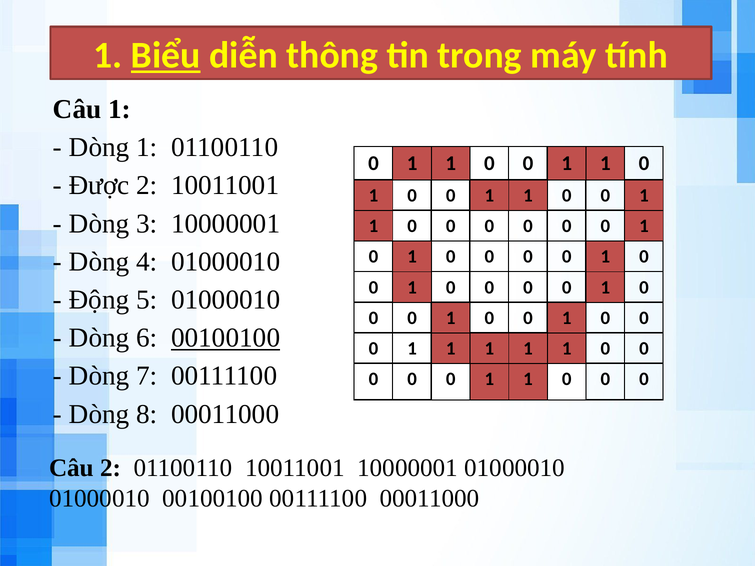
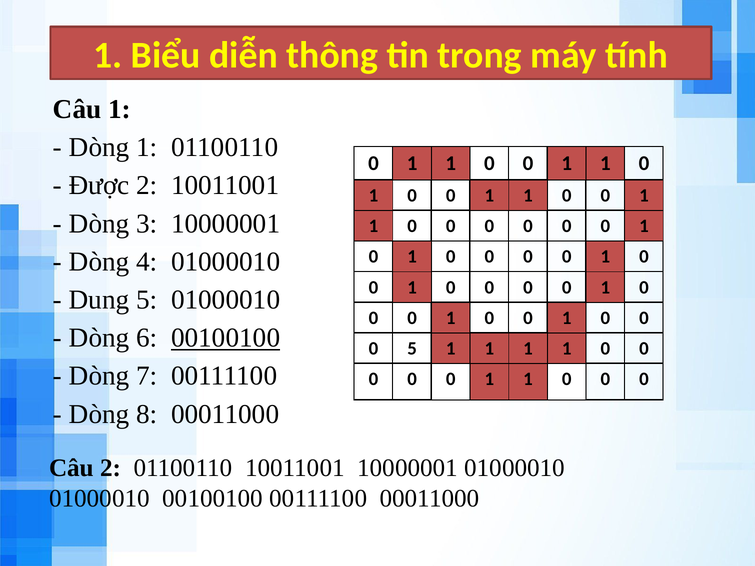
Biểu underline: present -> none (166, 56)
Động: Động -> Dung (99, 300)
1: 1 -> 5 (412, 349)
